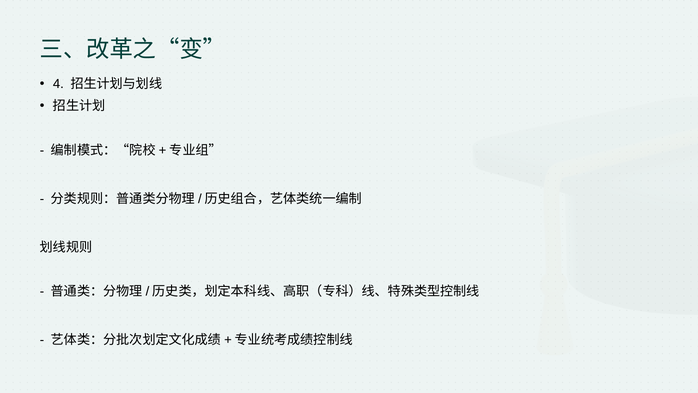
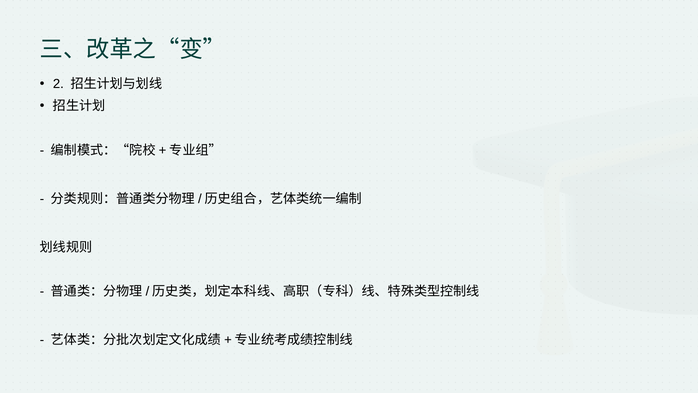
4: 4 -> 2 (58, 84)
